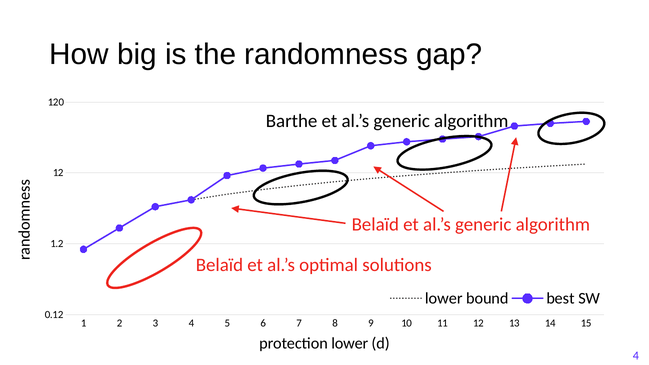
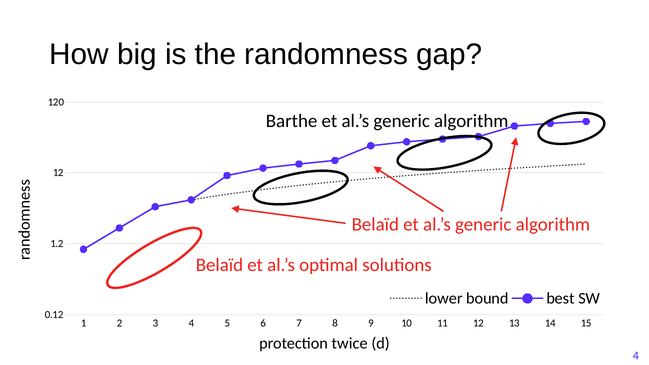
protection lower: lower -> twice (350, 344)
